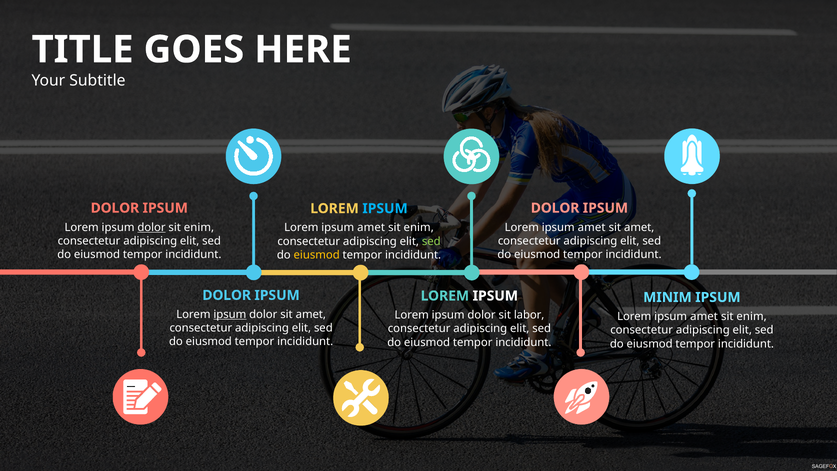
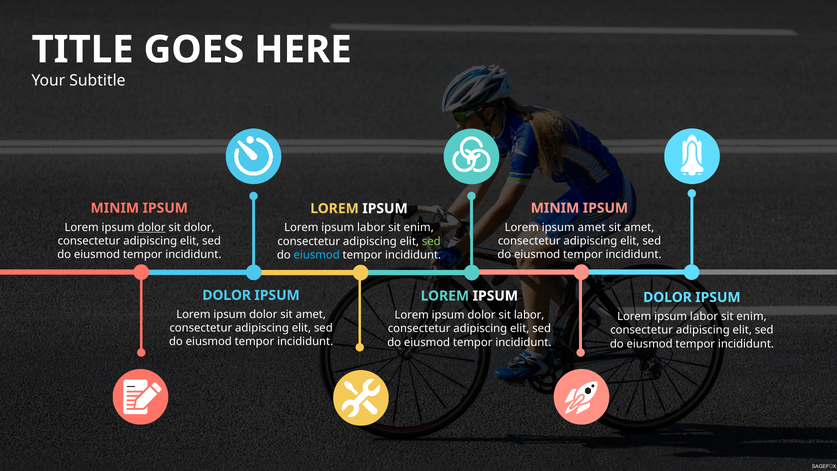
DOLOR: DOLOR -> MINIM (115, 208)
DOLOR: DOLOR -> MINIM (555, 208)
IPSUM colour: light blue -> white (385, 208)
enim: enim -> dolor (199, 227)
amet: amet -> labor (371, 228)
eiusmod colour: yellow -> light blue (317, 255)
MINIM: MINIM -> DOLOR (667, 297)
ipsum underline: present -> none (230, 314)
amet: amet -> labor (704, 316)
